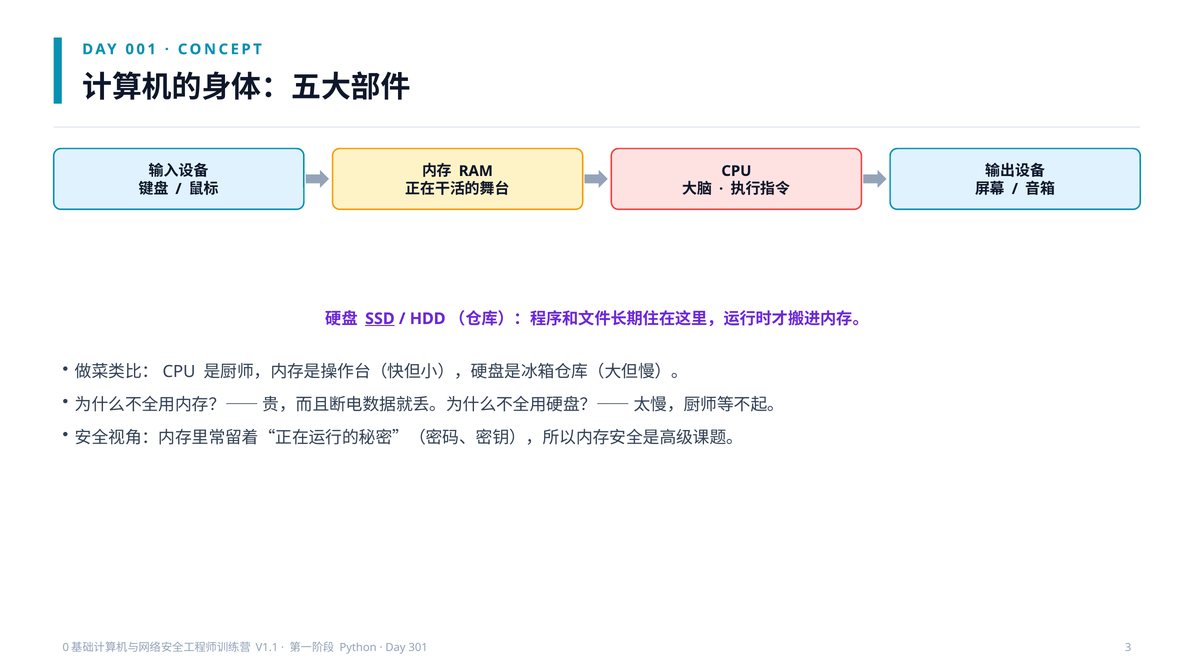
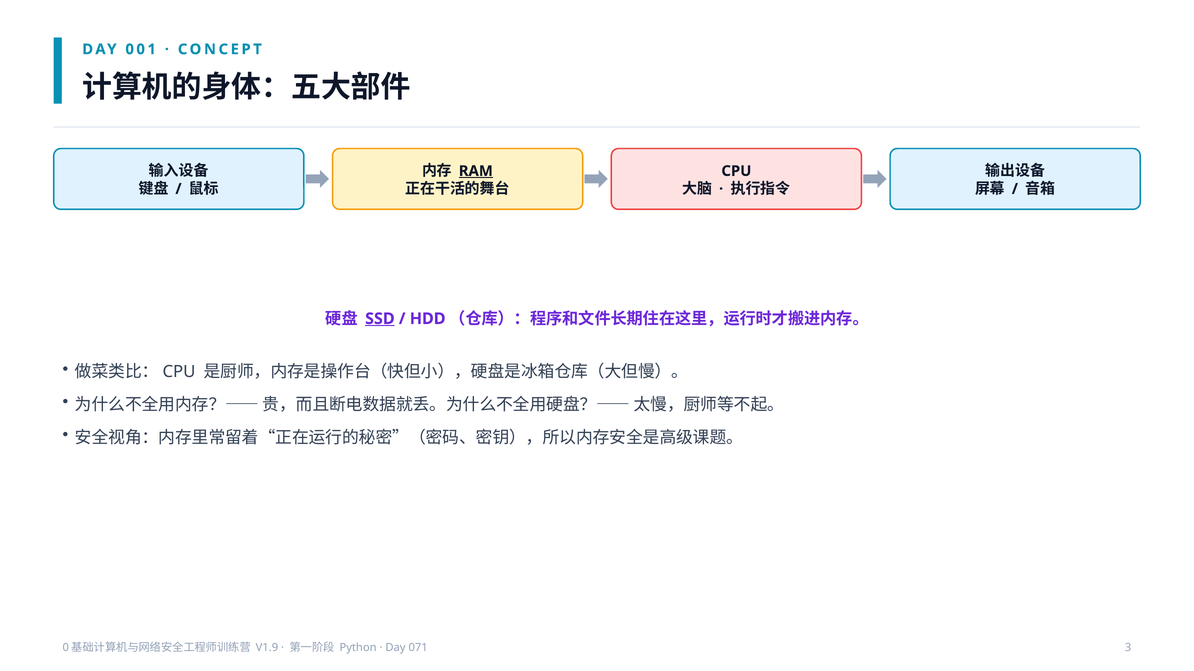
RAM underline: none -> present (476, 171)
V1.1: V1.1 -> V1.9 (267, 648)
301: 301 -> 071 (418, 648)
